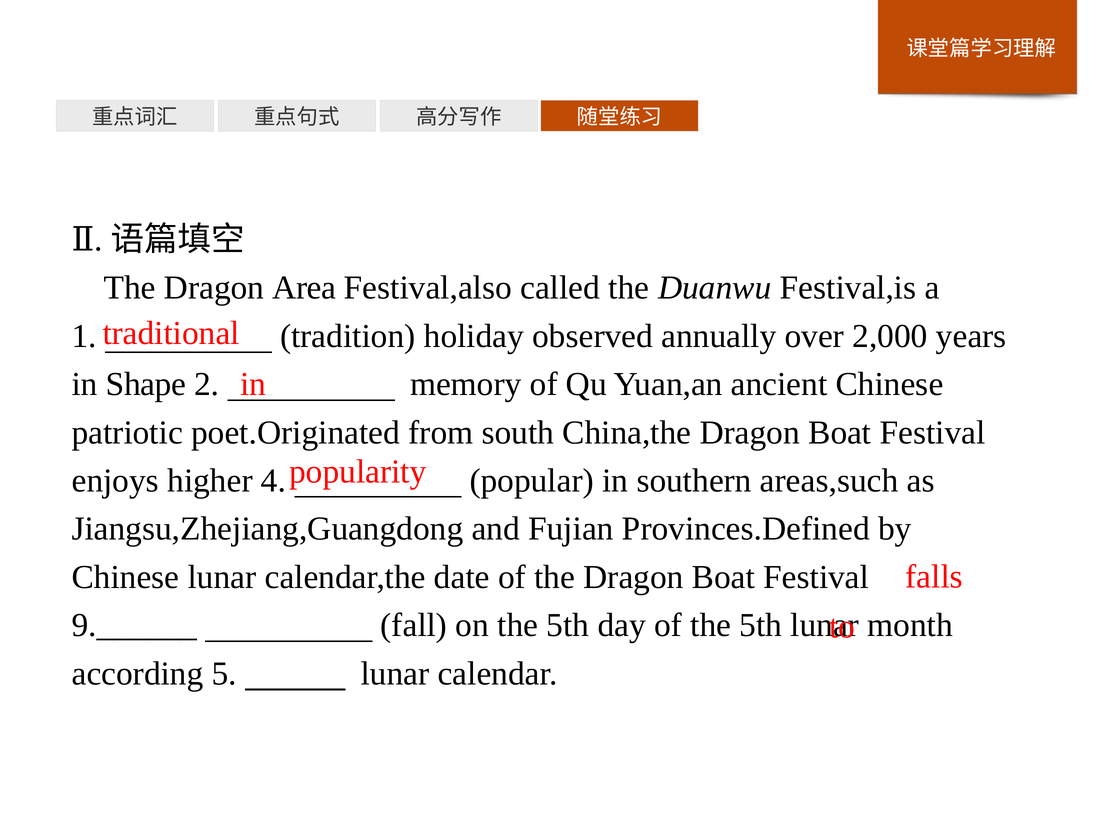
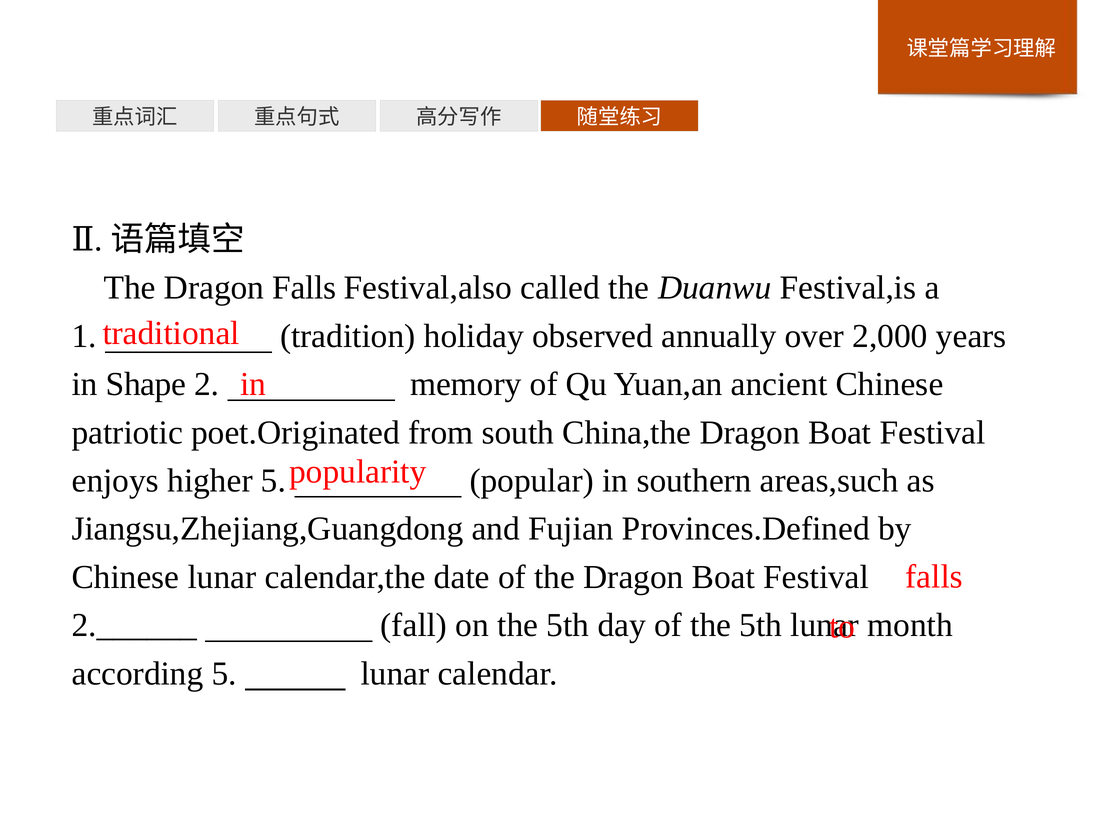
Dragon Area: Area -> Falls (304, 288)
higher 4: 4 -> 5 (273, 481)
9.______: 9.______ -> 2.______ (134, 626)
